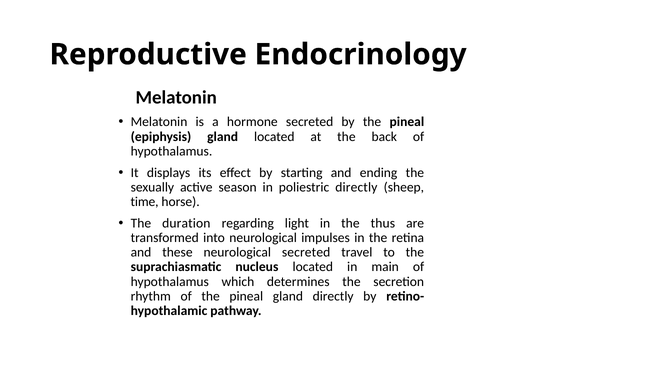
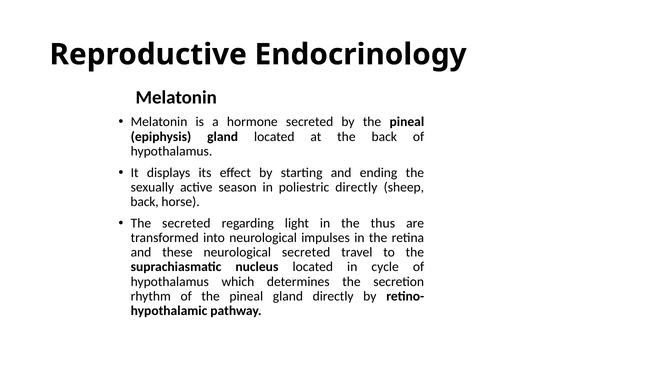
time: time -> back (145, 202)
The duration: duration -> secreted (186, 223)
main: main -> cycle (385, 267)
